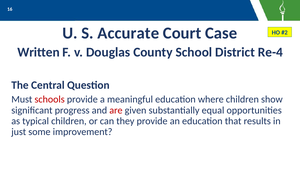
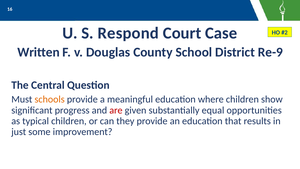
Accurate: Accurate -> Respond (128, 33)
Re-4: Re-4 -> Re-9 (270, 52)
schools colour: red -> orange (50, 99)
